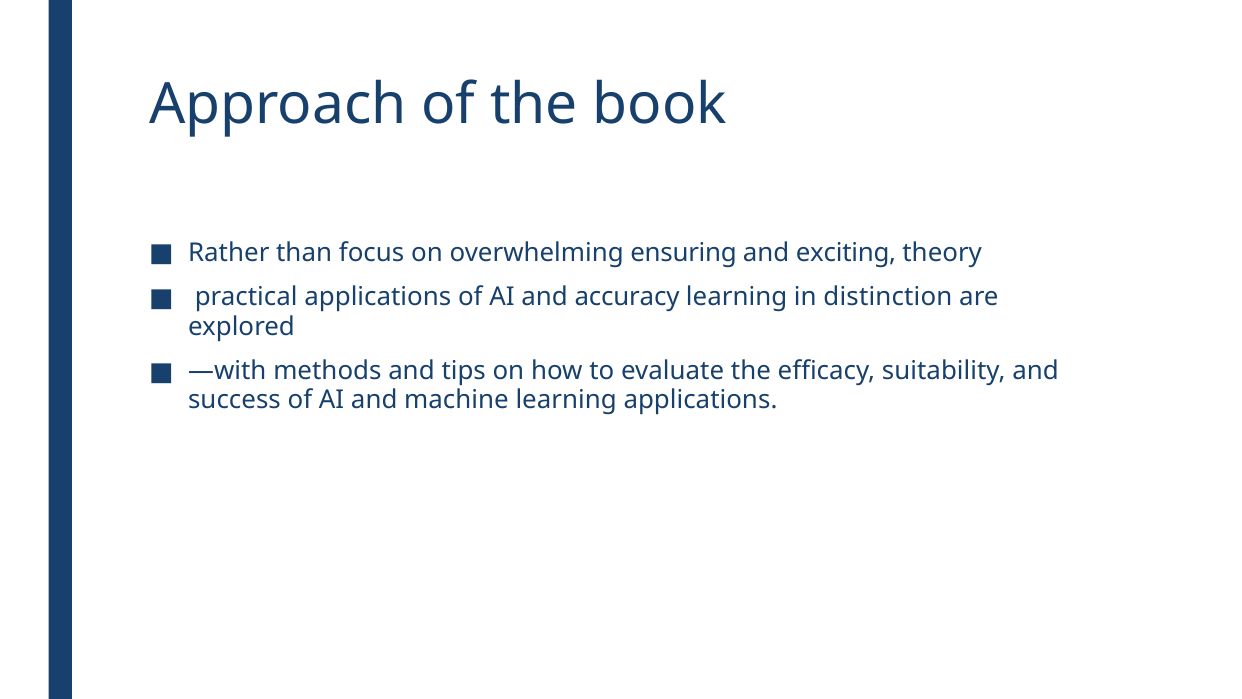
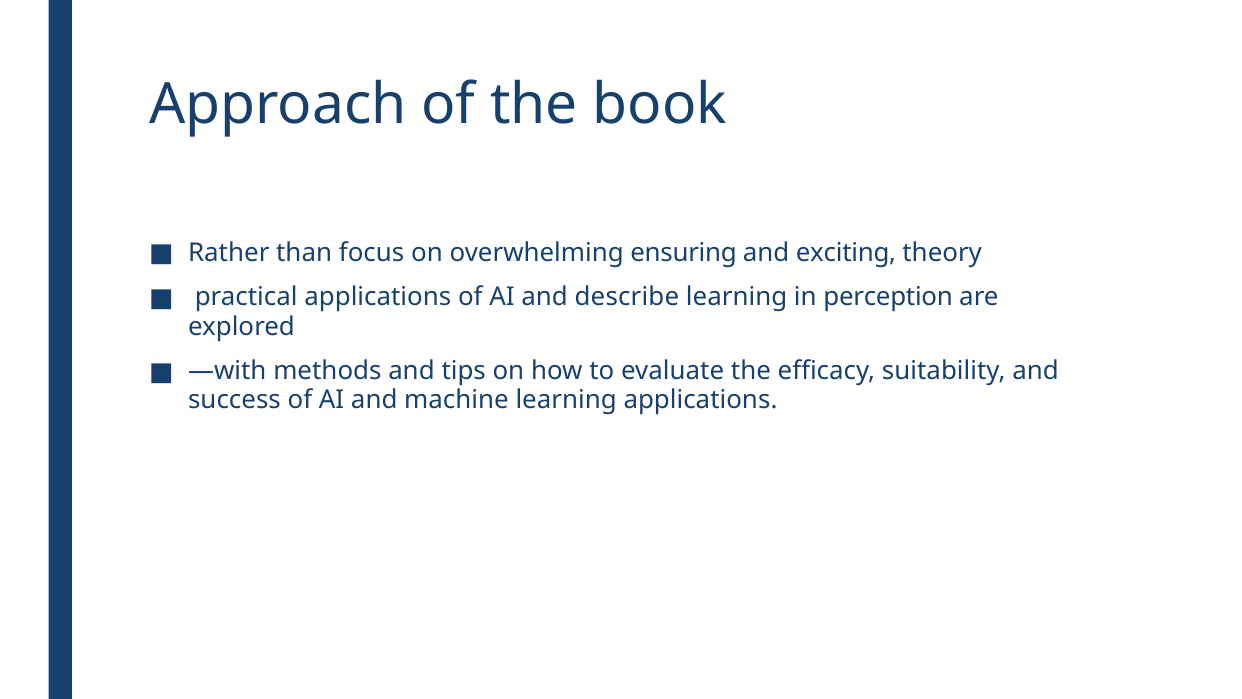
accuracy: accuracy -> describe (627, 297)
distinction: distinction -> perception (888, 297)
